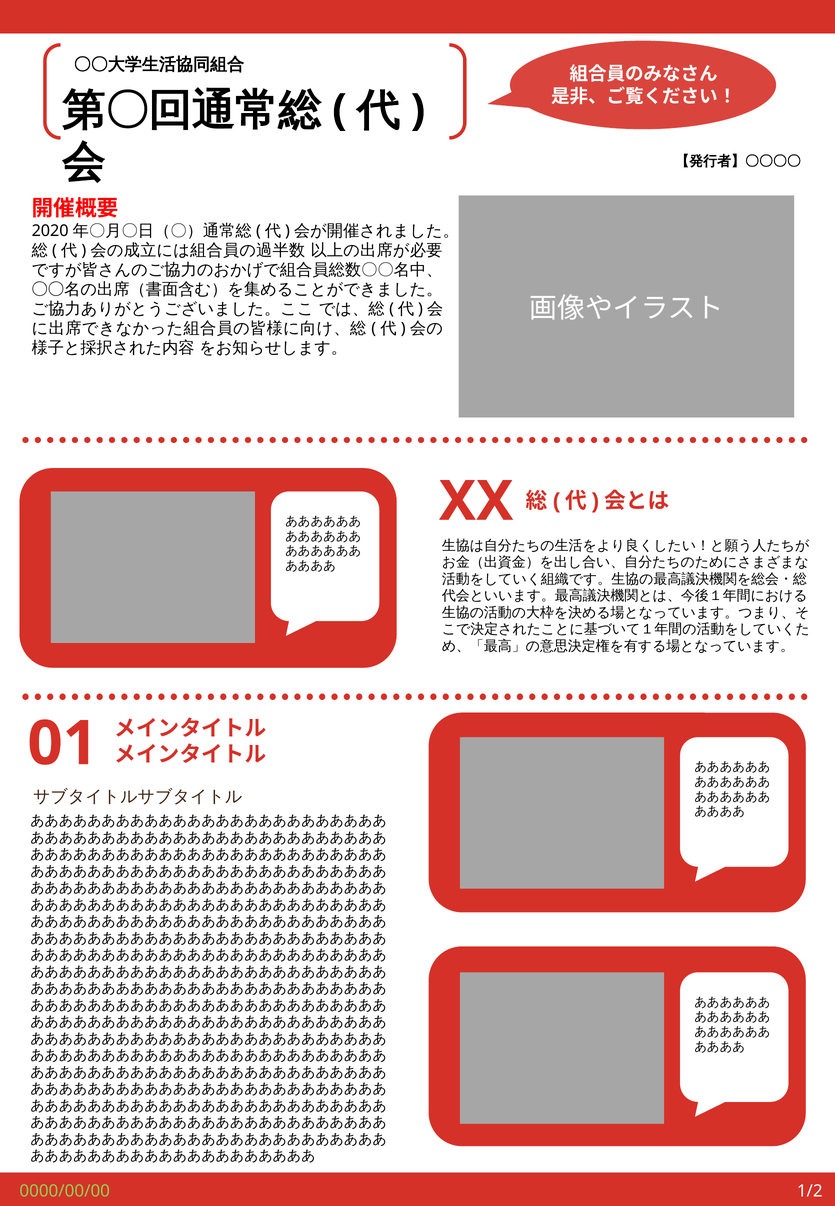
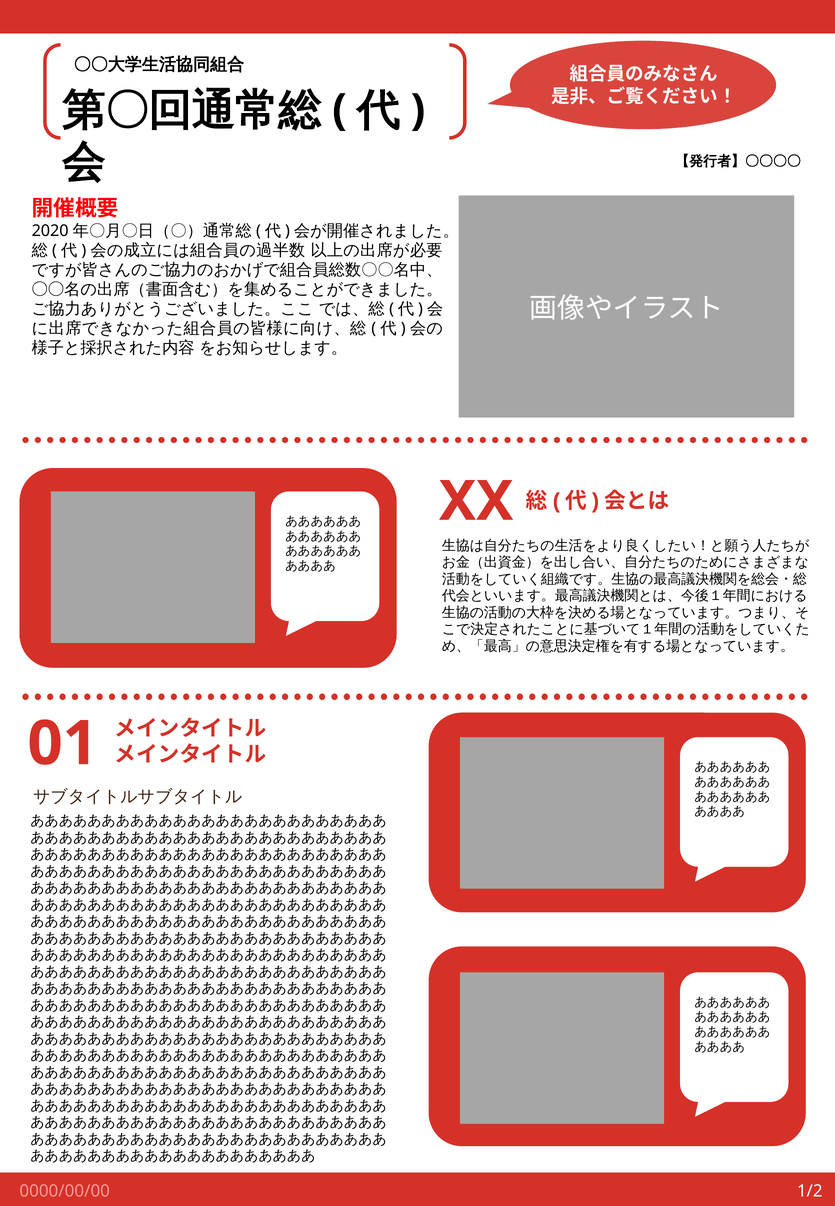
0000/00/00 colour: light green -> pink (65, 1191)
